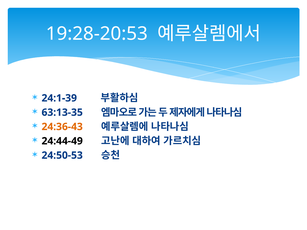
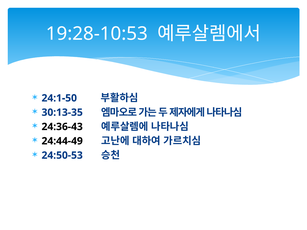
19:28-20:53: 19:28-20:53 -> 19:28-10:53 (97, 34)
24:1-39: 24:1-39 -> 24:1-50 (59, 98)
63:13-35: 63:13-35 -> 30:13-35 (62, 113)
24:36-43 colour: orange -> black (62, 127)
